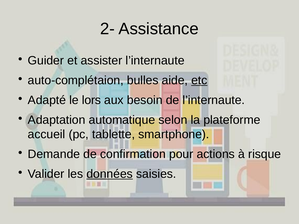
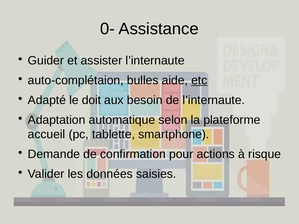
2-: 2- -> 0- (108, 29)
lors: lors -> doit (91, 100)
données underline: present -> none (110, 174)
